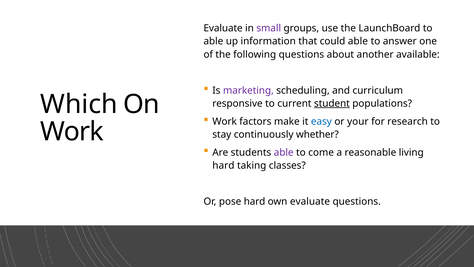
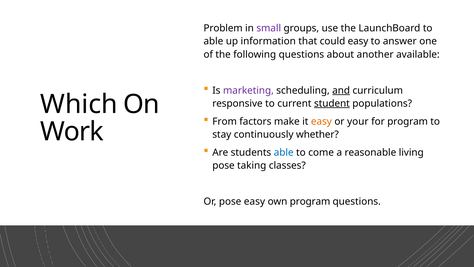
Evaluate: Evaluate -> Problem (223, 28)
could able: able -> easy (358, 41)
and underline: none -> present (341, 90)
Work: Work -> From (225, 121)
easy colour: blue -> orange (321, 121)
for research: research -> program (408, 121)
able colour: purple -> blue (284, 152)
hard: hard -> pose (224, 165)
pose hard: hard -> easy (254, 201)
own evaluate: evaluate -> program (310, 201)
